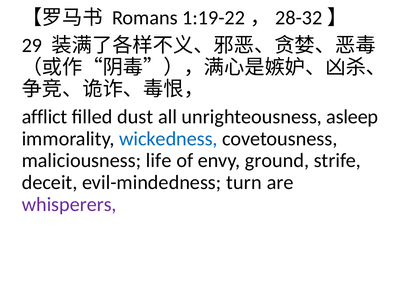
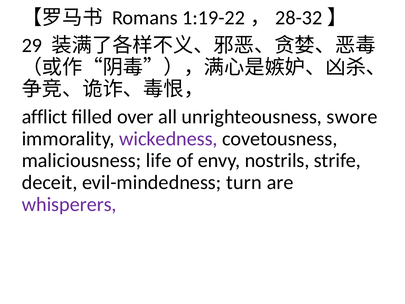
dust: dust -> over (135, 117)
asleep: asleep -> swore (352, 117)
wickedness colour: blue -> purple (168, 139)
ground: ground -> nostrils (277, 160)
